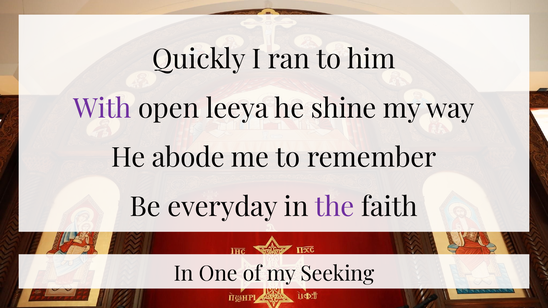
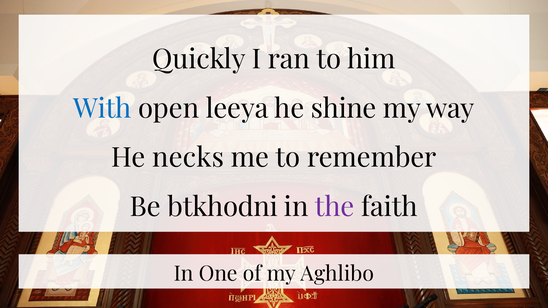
With colour: purple -> blue (102, 109)
abode: abode -> necks (188, 158)
everyday: everyday -> btkhodni (223, 207)
Seeking: Seeking -> Aghlibo (337, 274)
